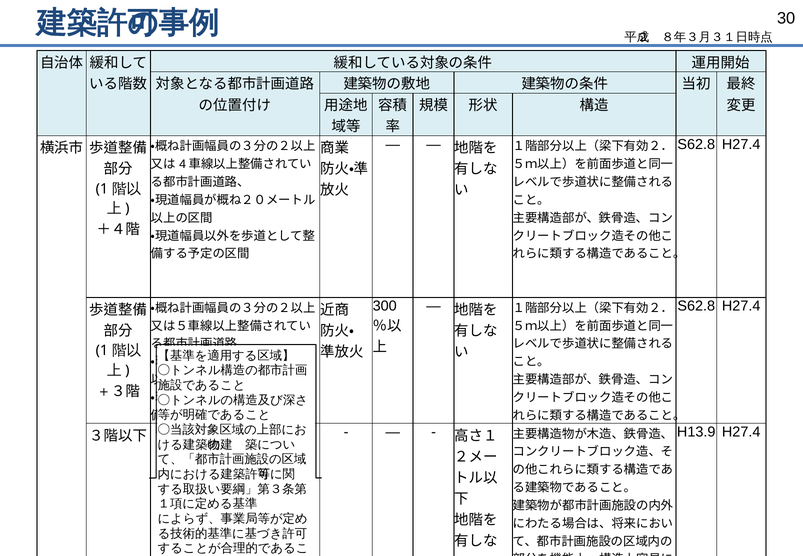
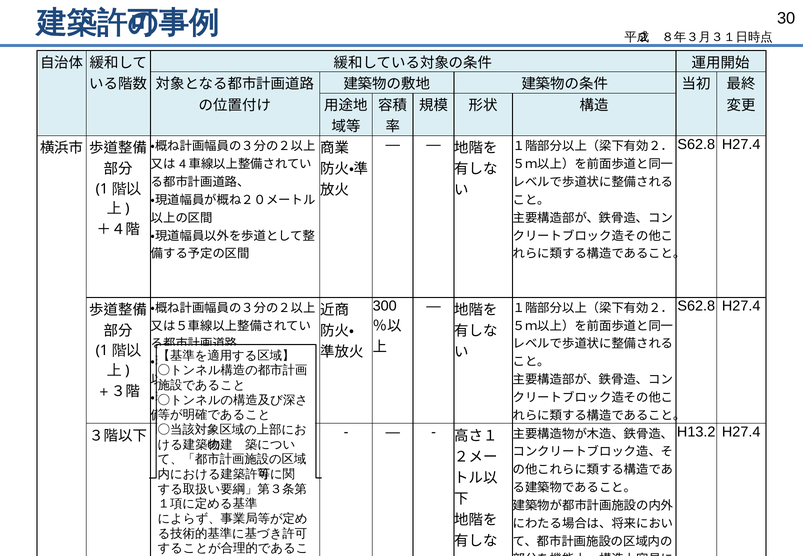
H13.9: H13.9 -> H13.2 (696, 432)
